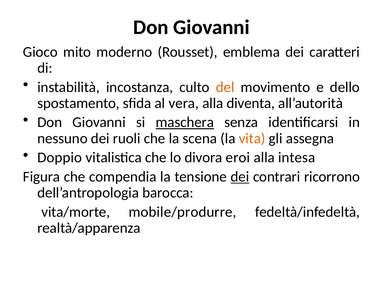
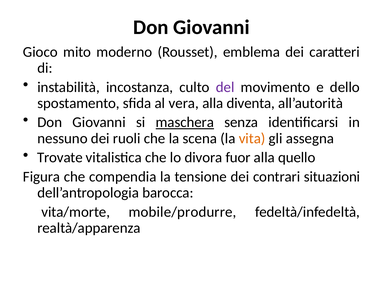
del colour: orange -> purple (225, 87)
Doppio: Doppio -> Trovate (60, 158)
eroi: eroi -> fuor (238, 158)
intesa: intesa -> quello (297, 158)
dei underline: present -> none (240, 177)
ricorrono: ricorrono -> situazioni (332, 177)
